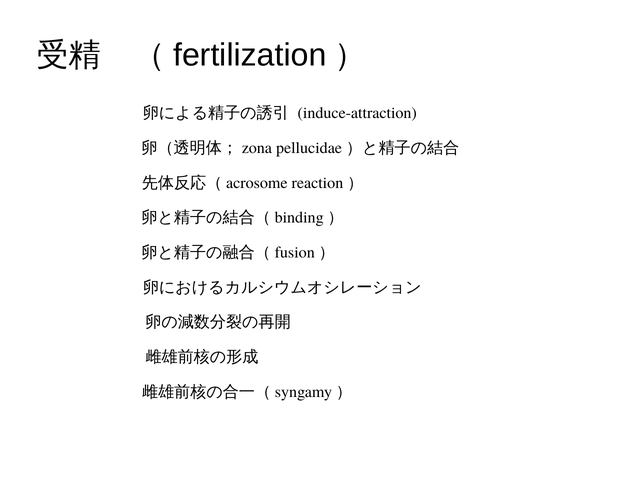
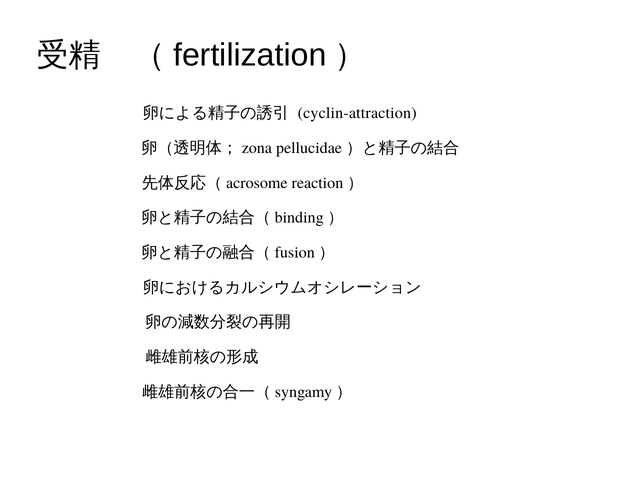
induce-attraction: induce-attraction -> cyclin-attraction (357, 113)
